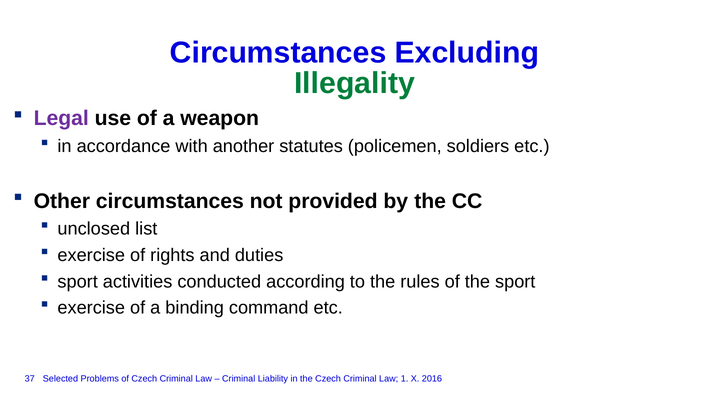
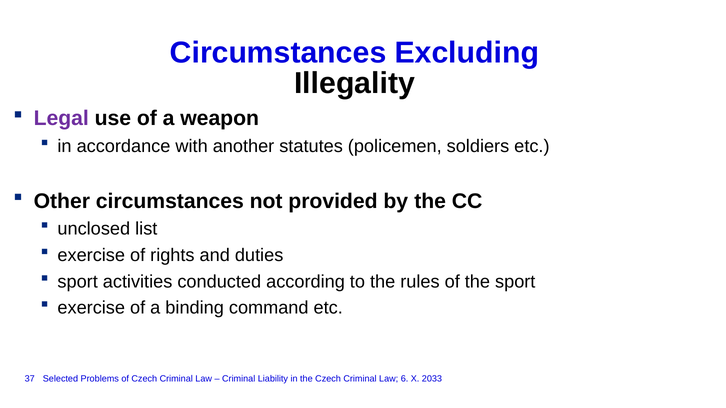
Illegality colour: green -> black (355, 83)
1: 1 -> 6 (405, 379)
2016: 2016 -> 2033 (432, 379)
